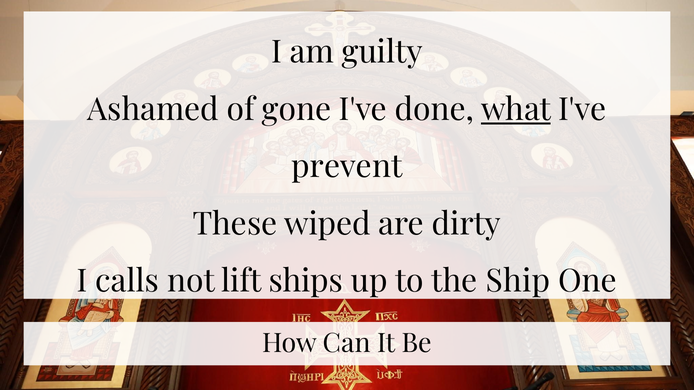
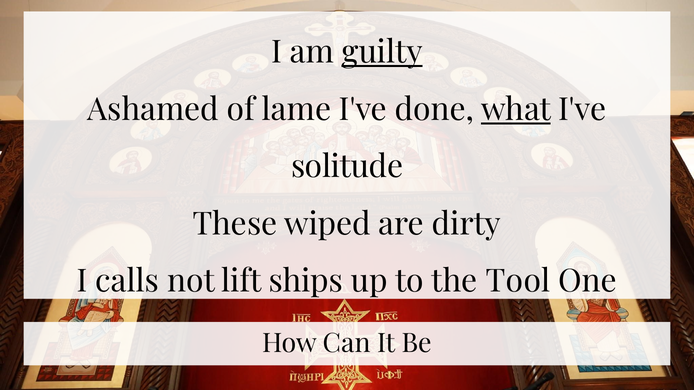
guilty underline: none -> present (382, 53)
gone: gone -> lame (297, 110)
prevent: prevent -> solitude (347, 167)
Ship: Ship -> Tool (518, 281)
